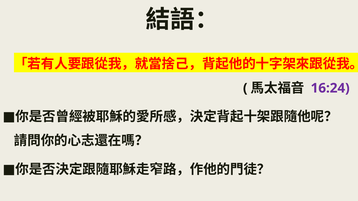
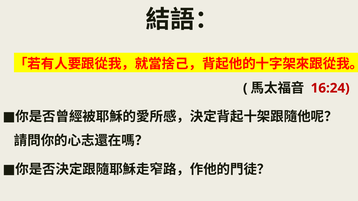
16:24 colour: purple -> red (330, 88)
